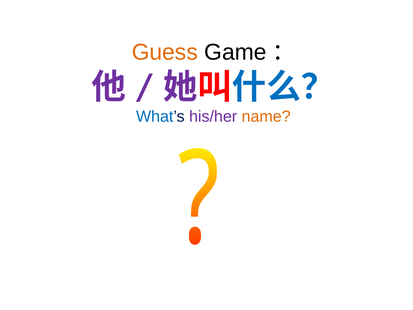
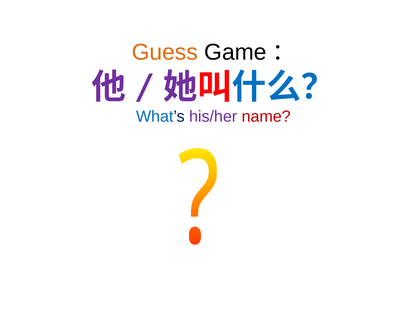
name colour: orange -> red (266, 116)
